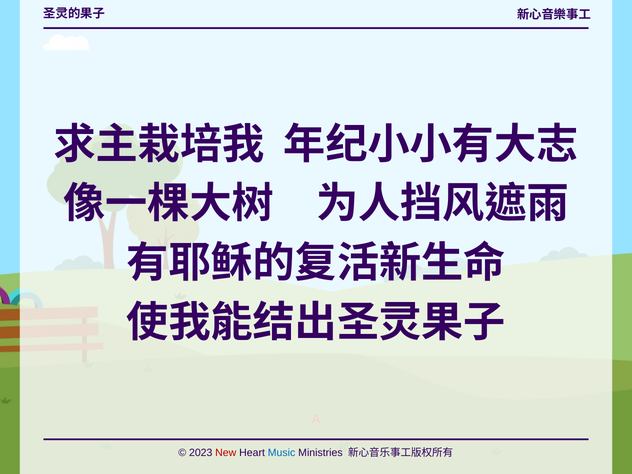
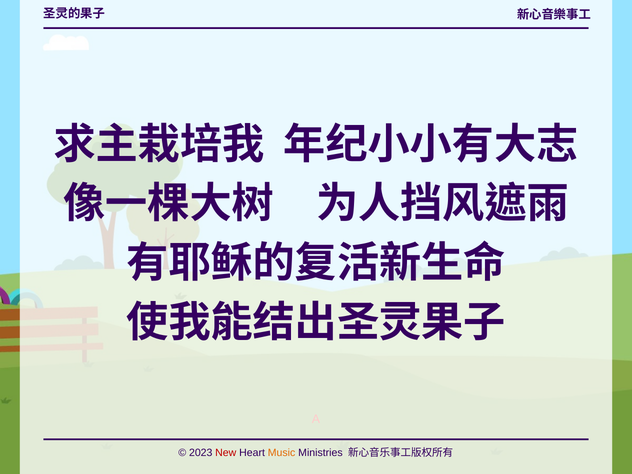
Music colour: blue -> orange (282, 453)
